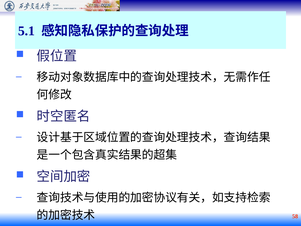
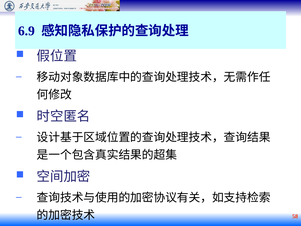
5.1: 5.1 -> 6.9 (26, 31)
